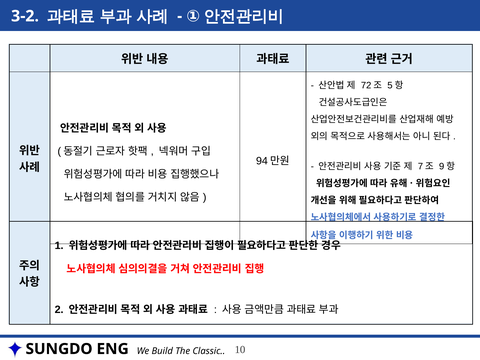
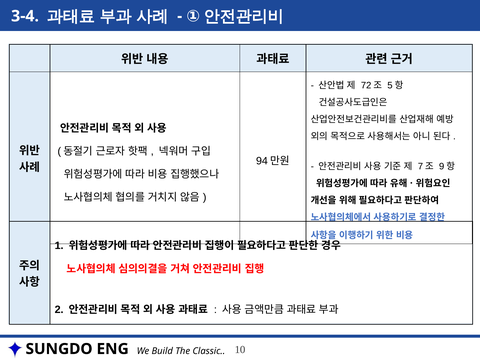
3-2: 3-2 -> 3-4 (25, 16)
